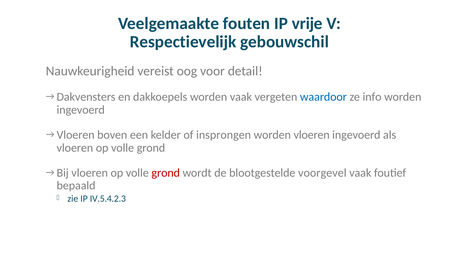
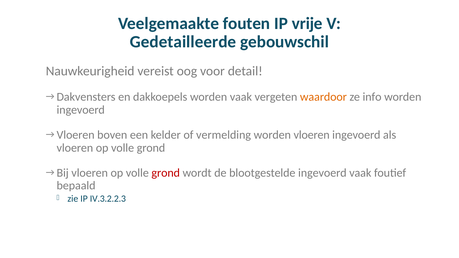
Respectievelijk: Respectievelijk -> Gedetailleerde (183, 42)
waardoor colour: blue -> orange (323, 97)
insprongen: insprongen -> vermelding (224, 135)
blootgestelde voorgevel: voorgevel -> ingevoerd (322, 173)
IV.5.4.2.3: IV.5.4.2.3 -> IV.3.2.2.3 (108, 199)
